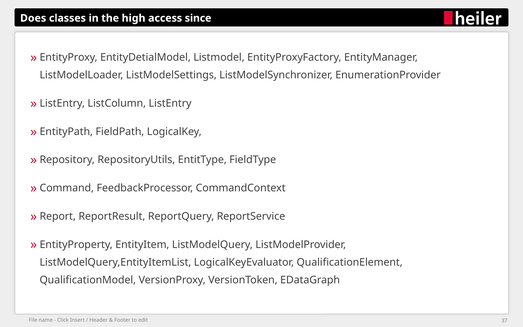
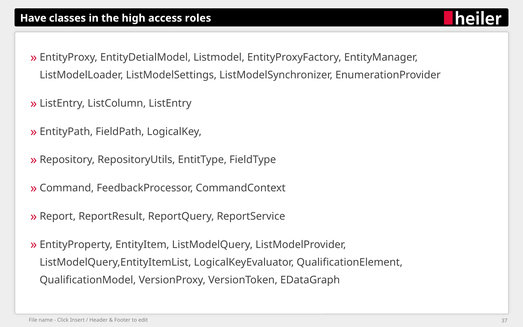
Does: Does -> Have (33, 18)
since: since -> roles (198, 18)
